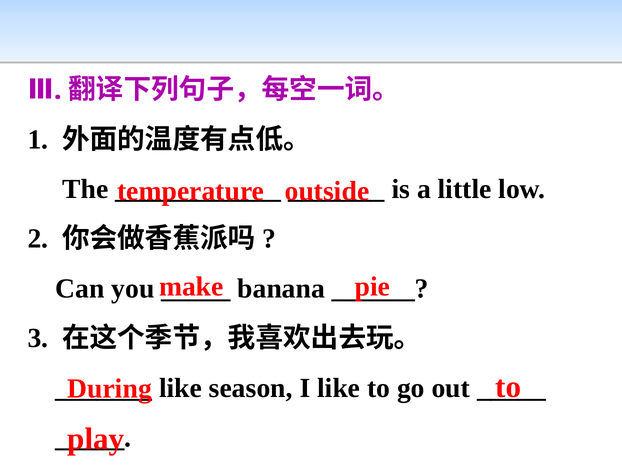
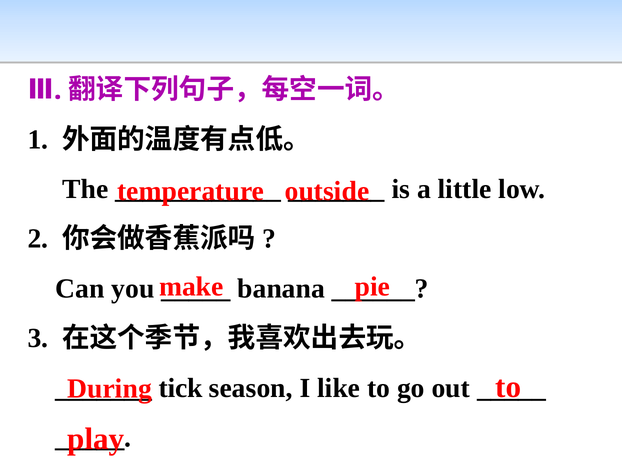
like: like -> tick (181, 388)
